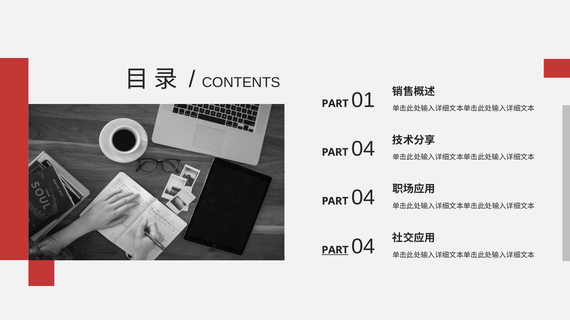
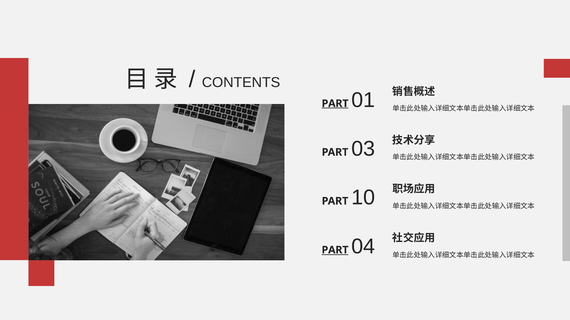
PART underline: none -> present (335, 104)
04: 04 -> 03 (363, 149)
04: 04 -> 10 (363, 198)
